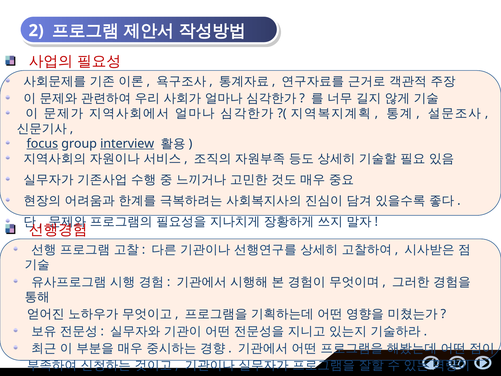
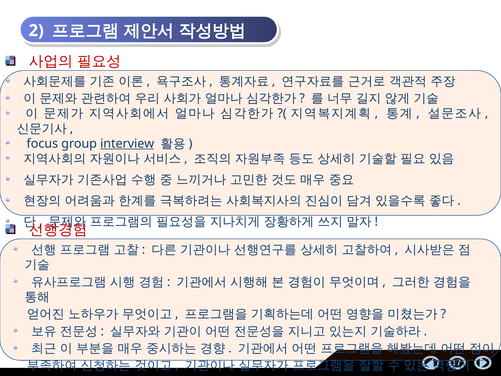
focus underline: present -> none (42, 144)
